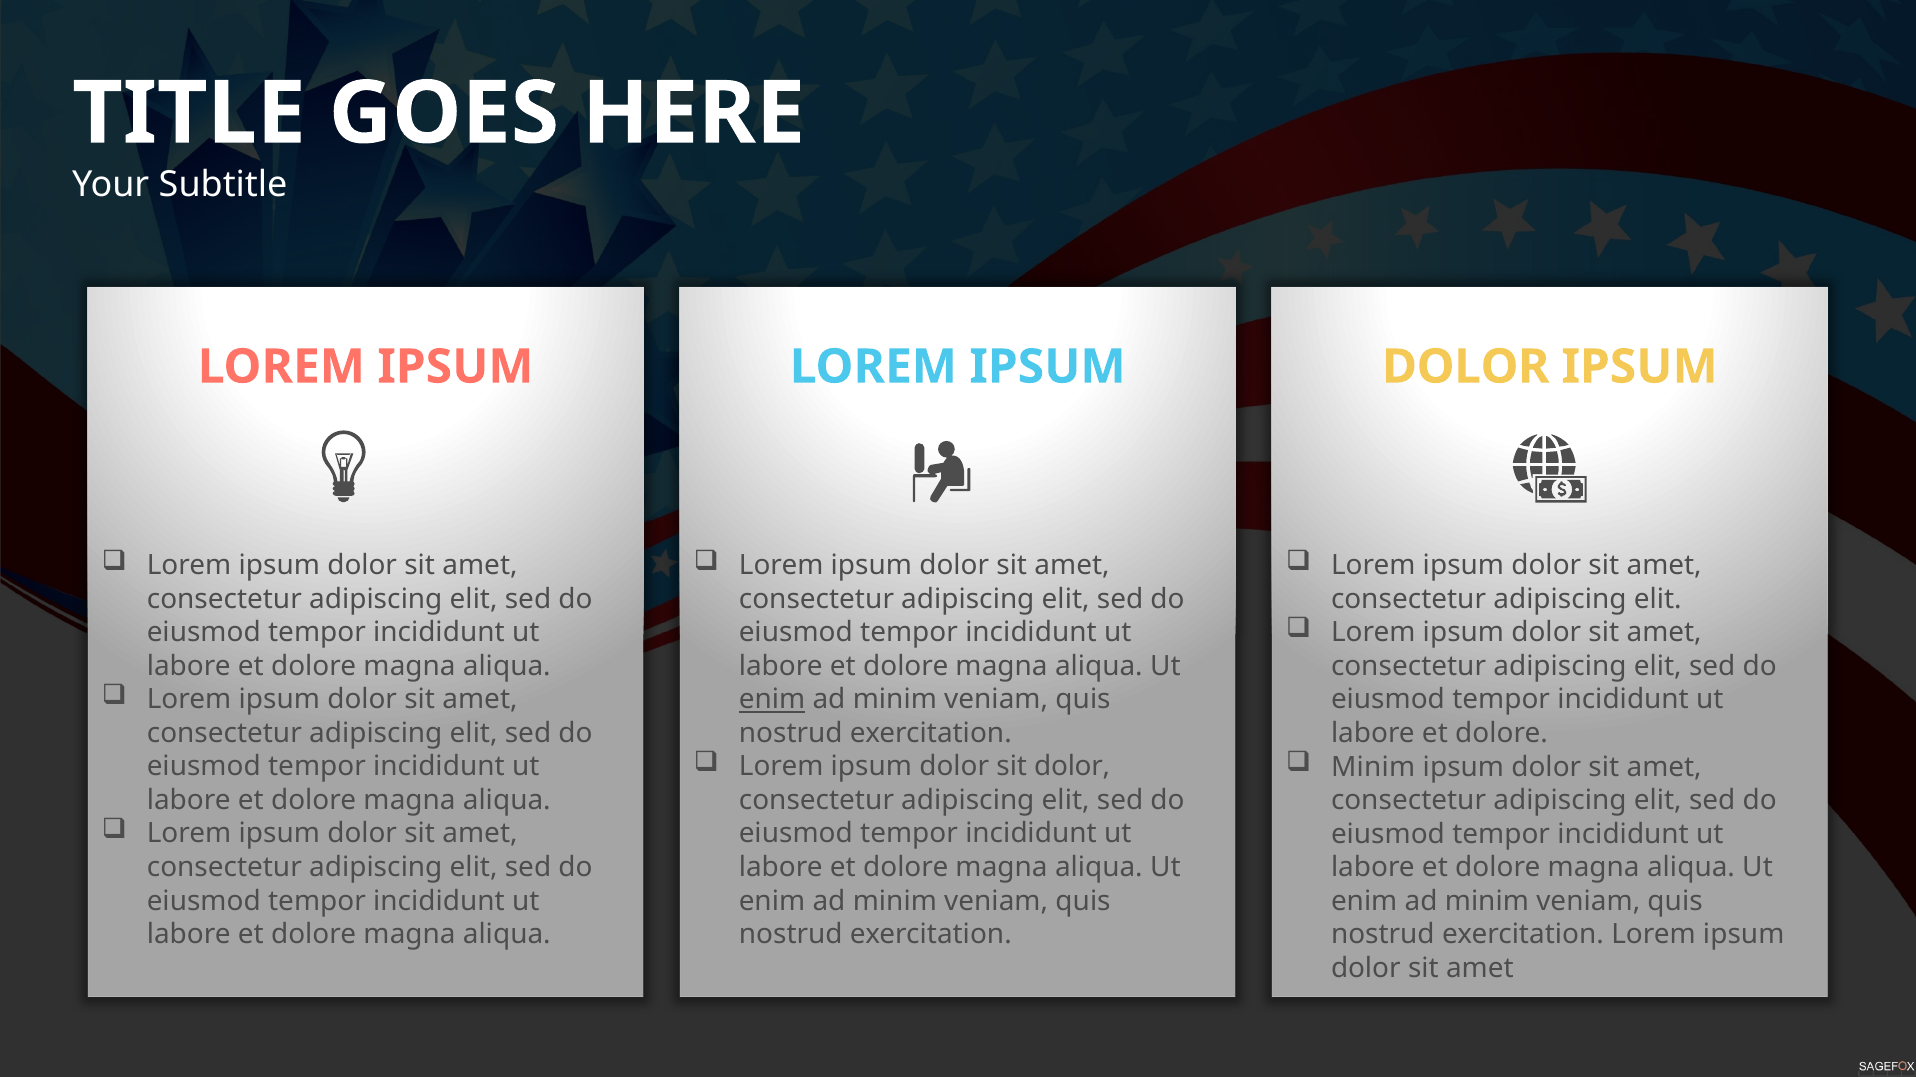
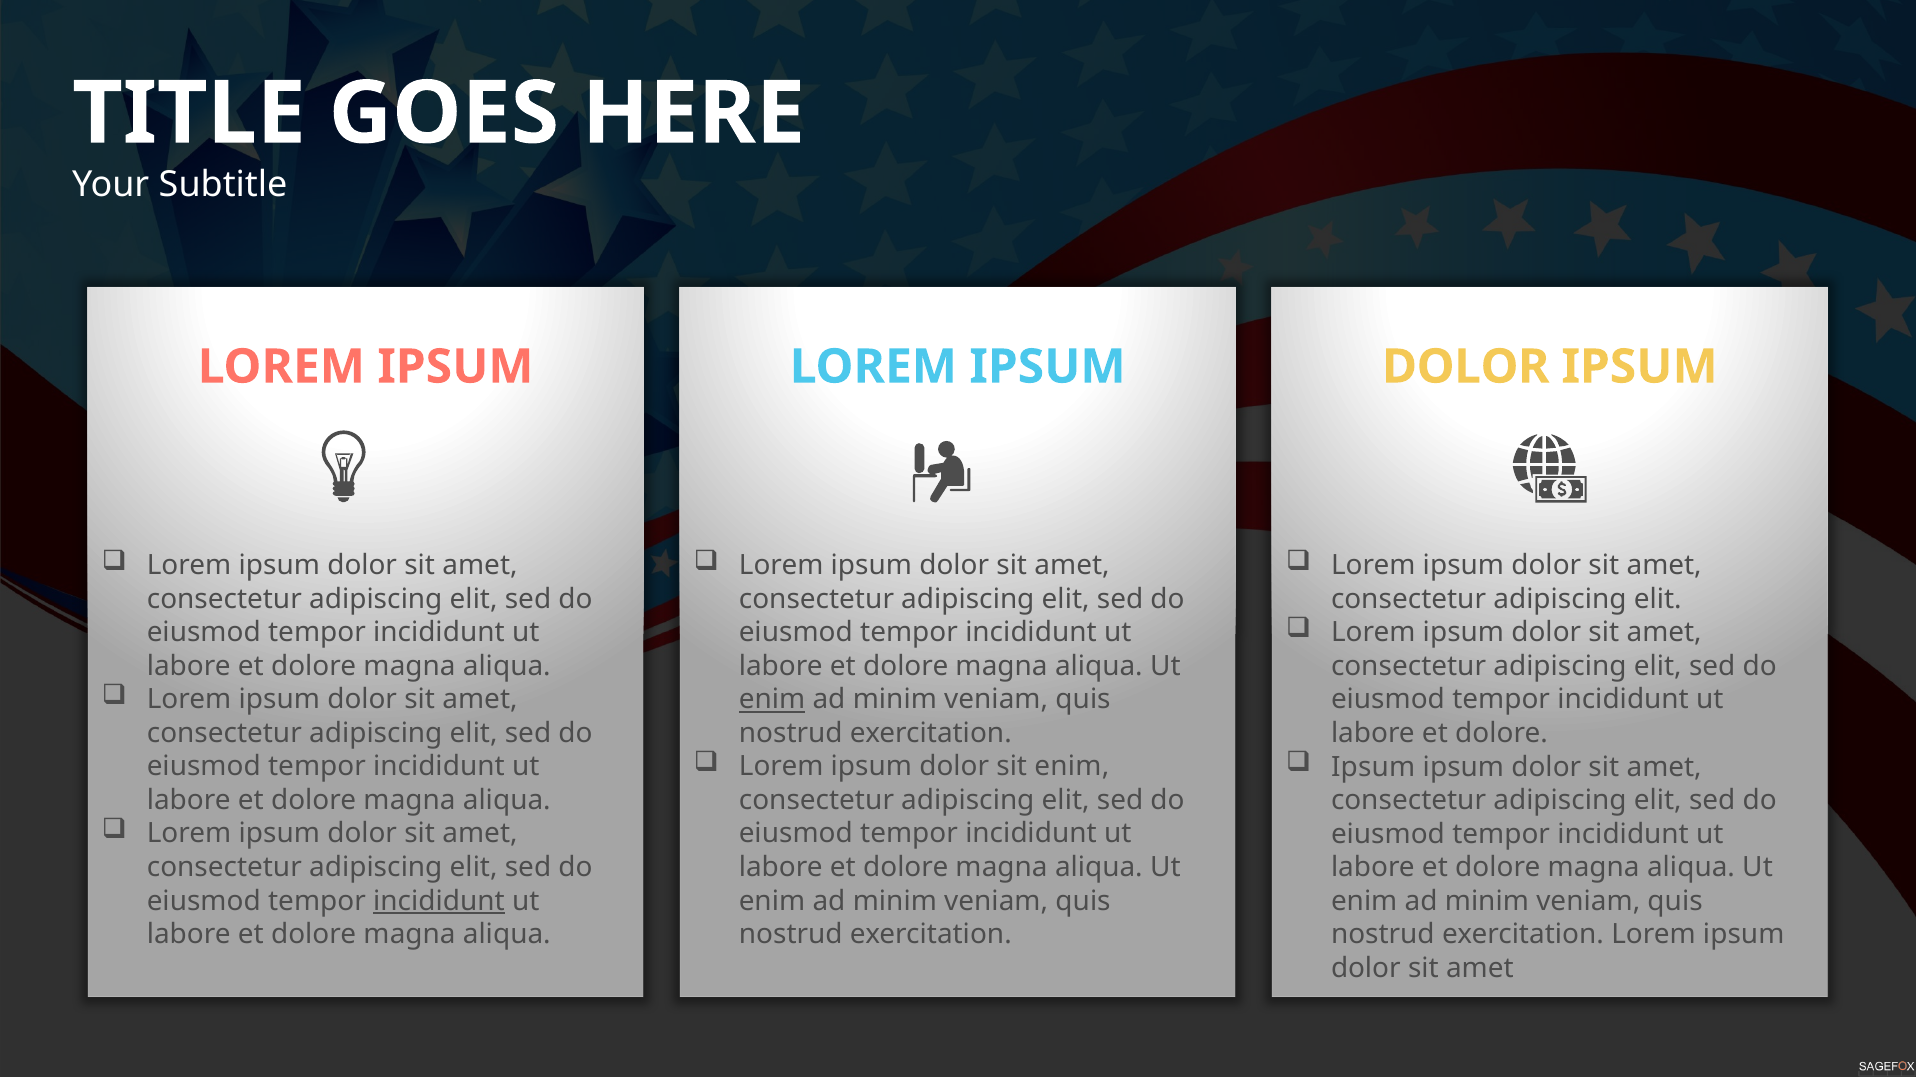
sit dolor: dolor -> enim (1072, 767)
Minim: Minim -> Ipsum (1373, 767)
incididunt underline: none -> present (439, 901)
